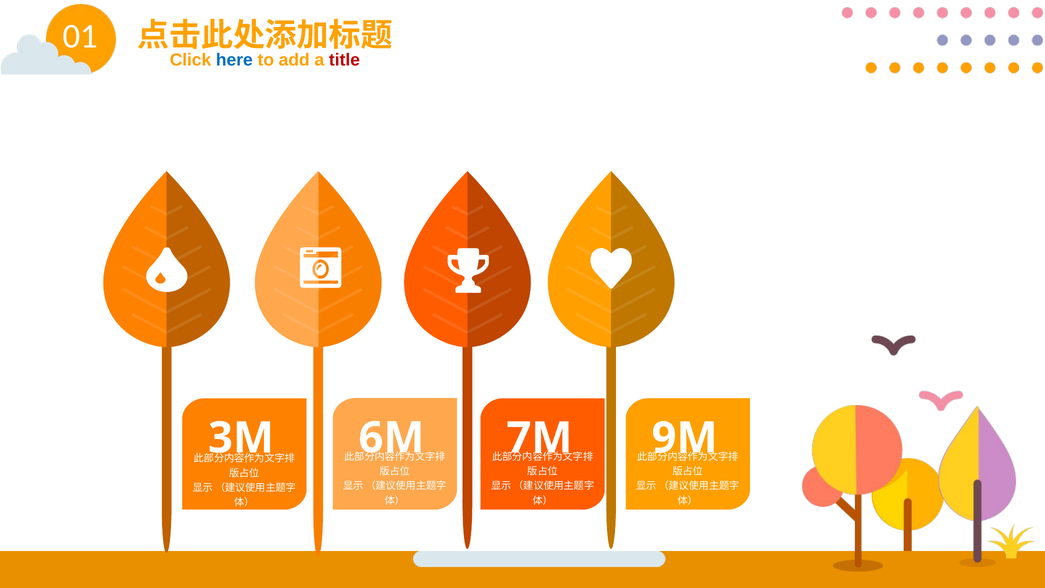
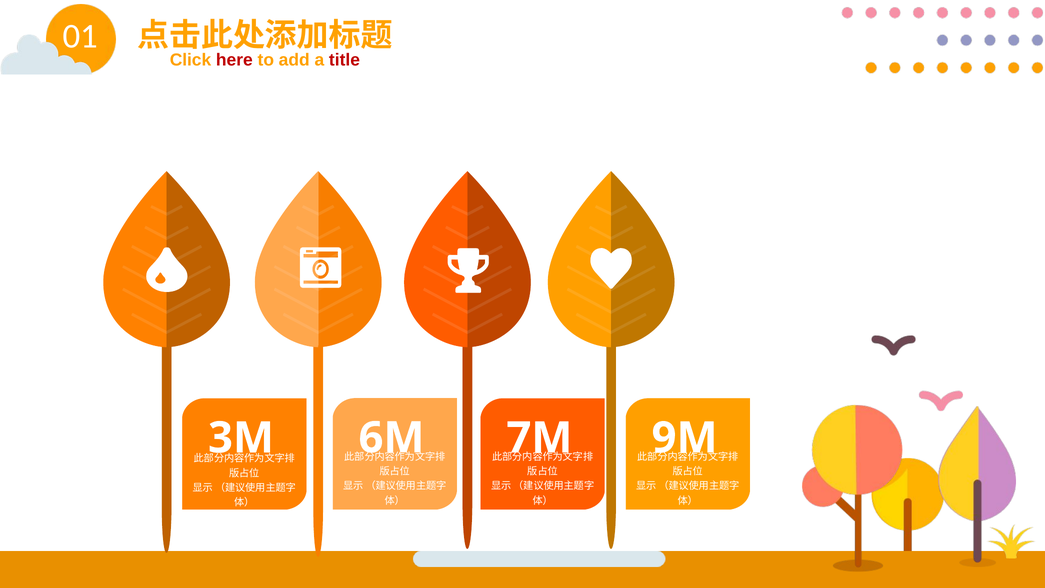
here colour: blue -> red (234, 60)
